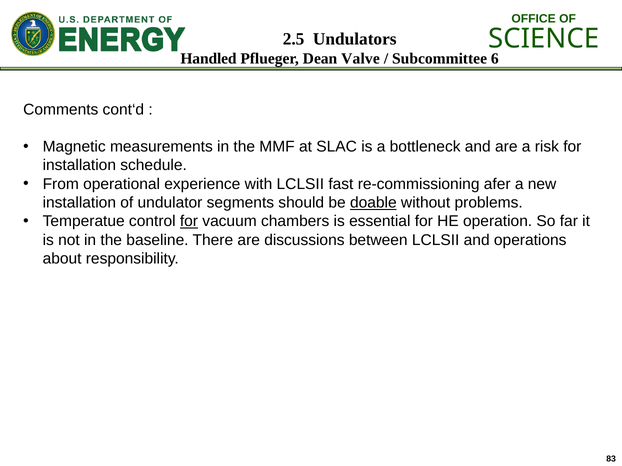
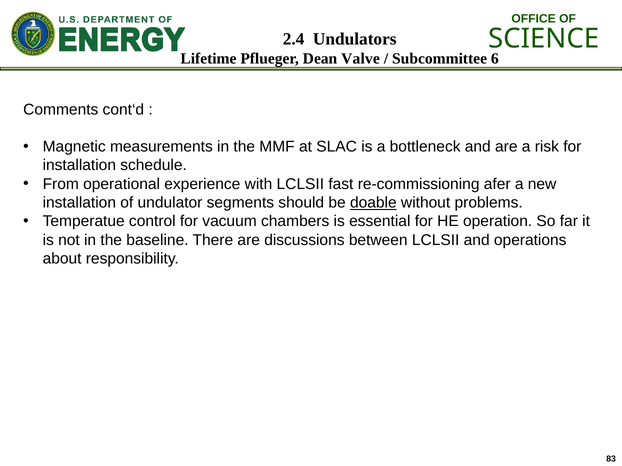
2.5: 2.5 -> 2.4 (294, 39)
Handled: Handled -> Lifetime (208, 59)
for underline: present -> none (189, 222)
